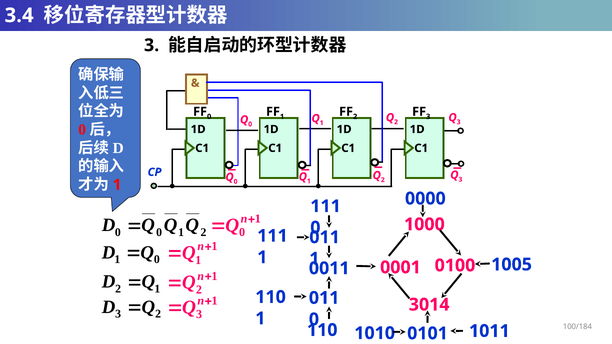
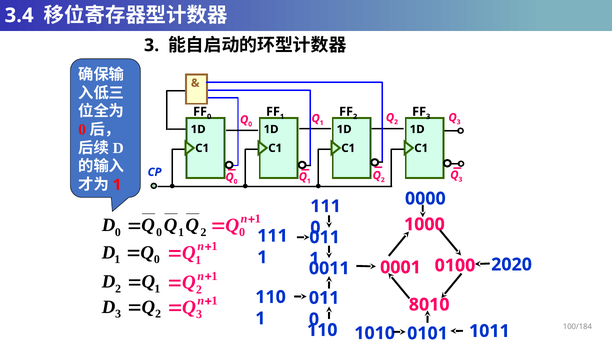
1005: 1005 -> 2020 (512, 265)
3014: 3014 -> 8010 (429, 305)
